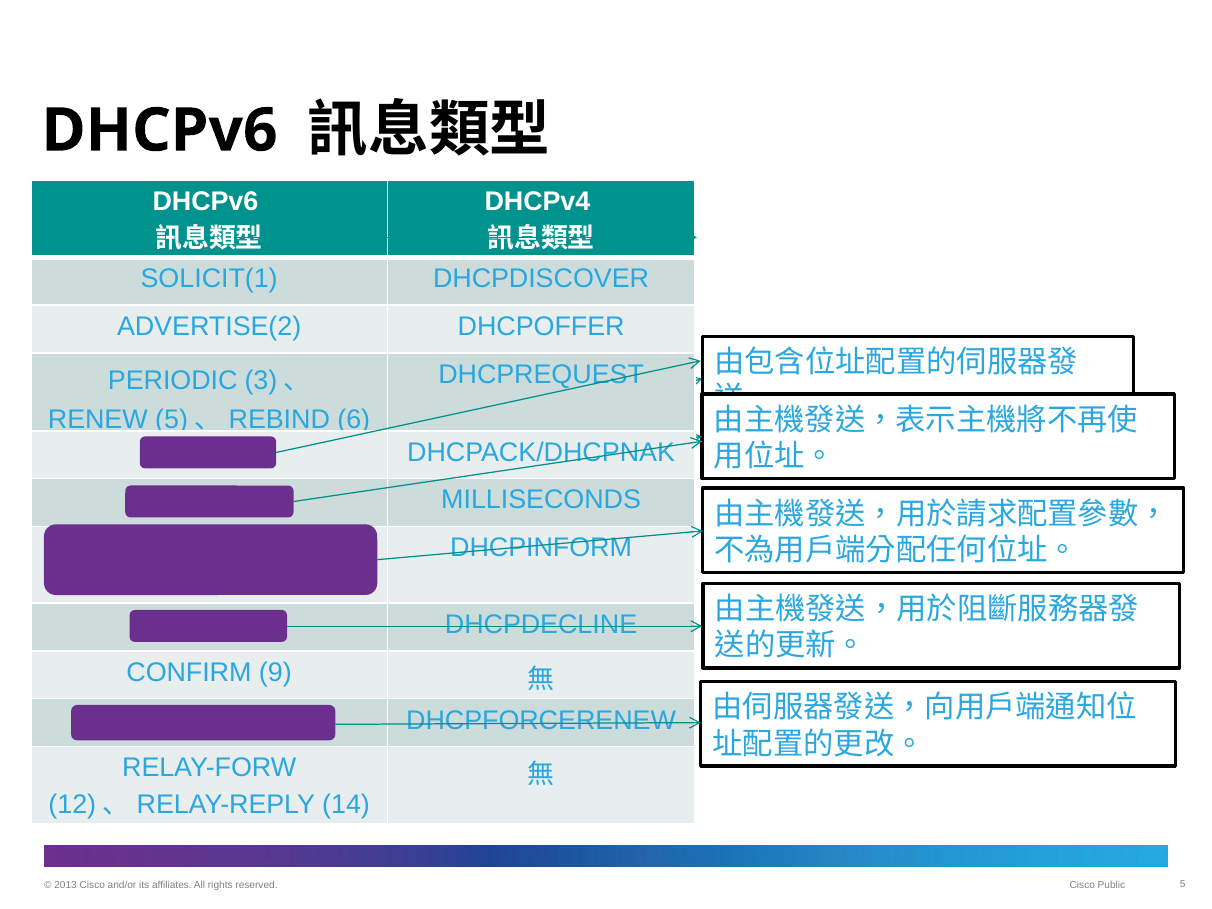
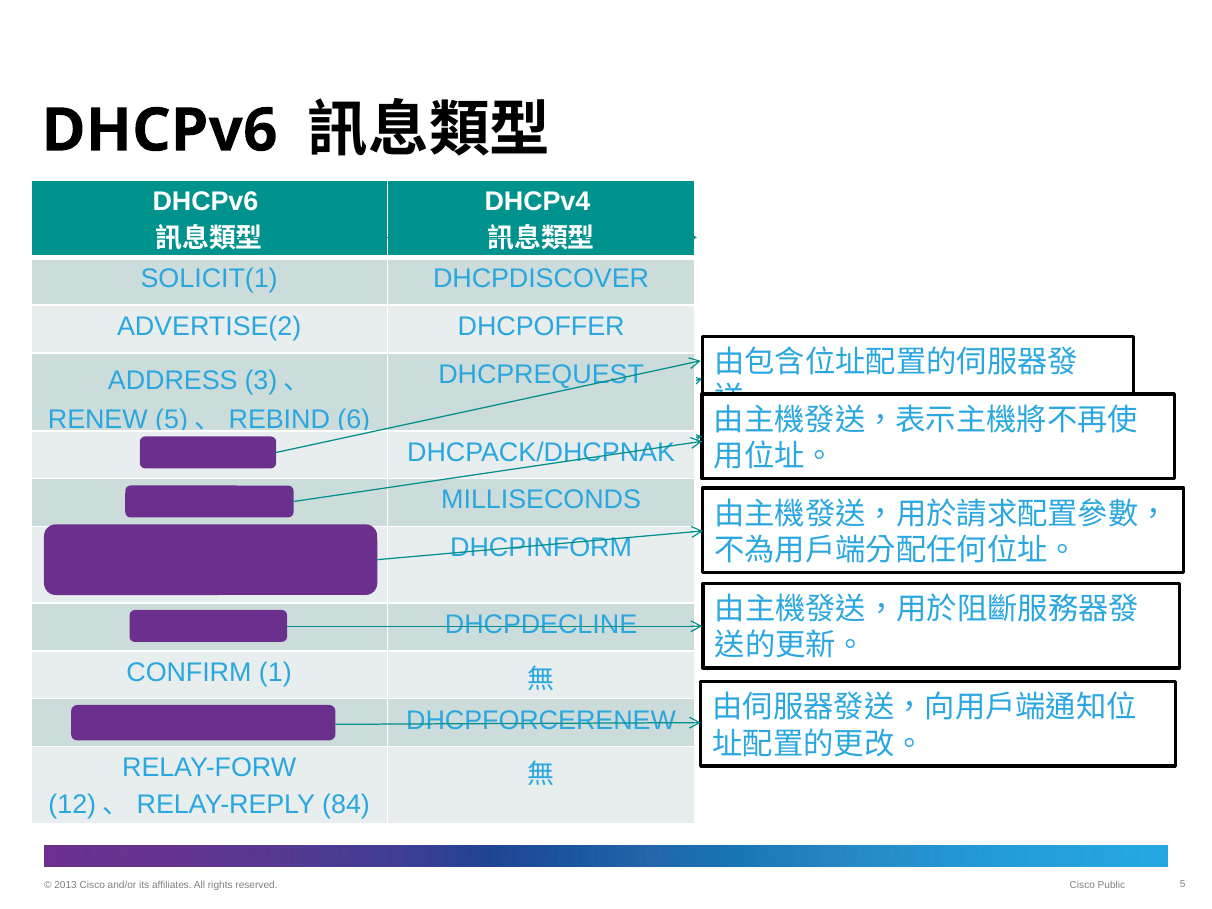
PERIODIC: PERIODIC -> ADDRESS (173, 381)
CONFIRM 9: 9 -> 1 (275, 672)
14: 14 -> 84 (346, 805)
